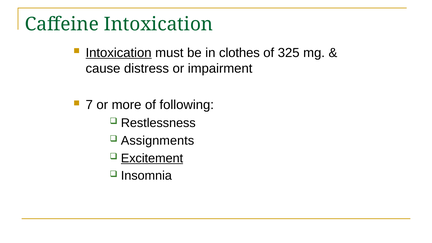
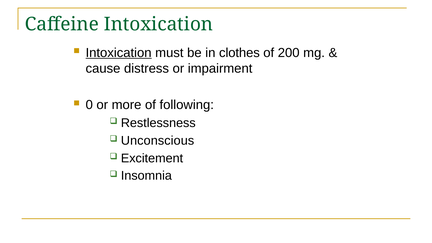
325: 325 -> 200 (289, 53)
7: 7 -> 0 (89, 105)
Assignments: Assignments -> Unconscious (158, 141)
Excitement underline: present -> none (152, 158)
